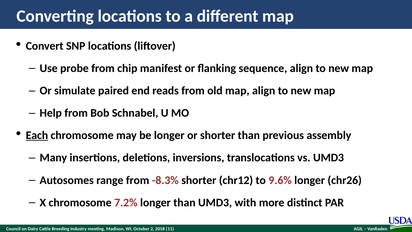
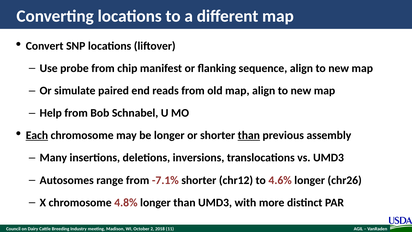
than underline: none -> present (249, 135)
-8.3%: -8.3% -> -7.1% (165, 180)
9.6%: 9.6% -> 4.6% (280, 180)
7.2%: 7.2% -> 4.8% (126, 202)
